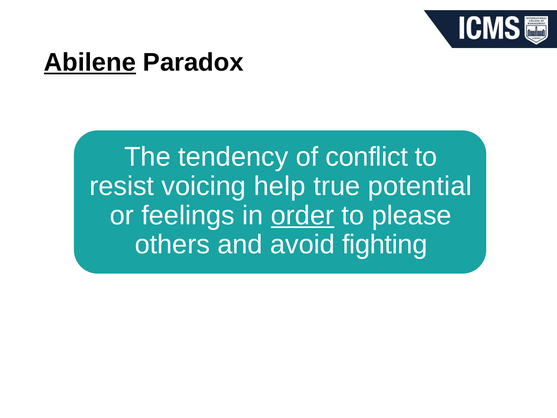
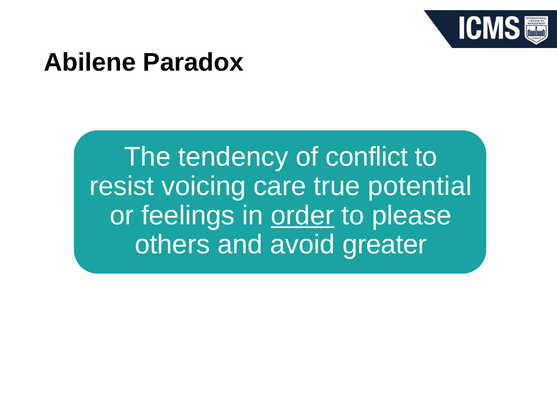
Abilene underline: present -> none (90, 62)
help: help -> care (280, 186)
fighting: fighting -> greater (385, 245)
